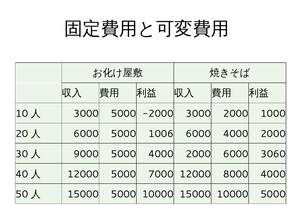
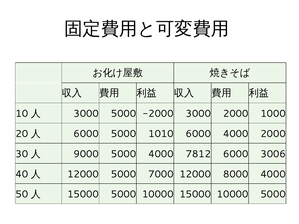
1006: 1006 -> 1010 (161, 134)
5000 4000 2000: 2000 -> 7812 (198, 154)
3060: 3060 -> 3006 (273, 154)
